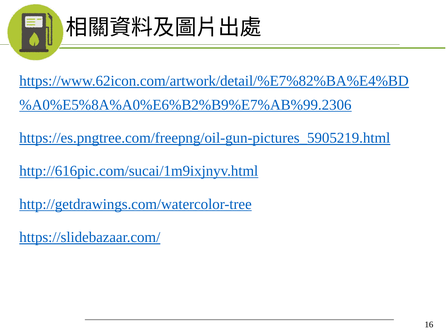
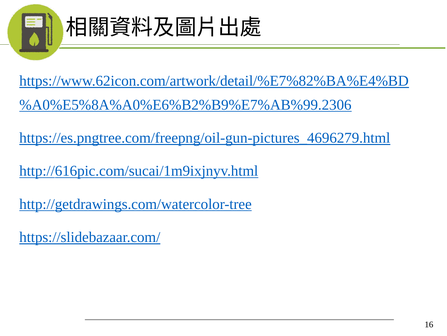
https://es.pngtree.com/freepng/oil-gun-pictures_5905219.html: https://es.pngtree.com/freepng/oil-gun-pictures_5905219.html -> https://es.pngtree.com/freepng/oil-gun-pictures_4696279.html (205, 138)
